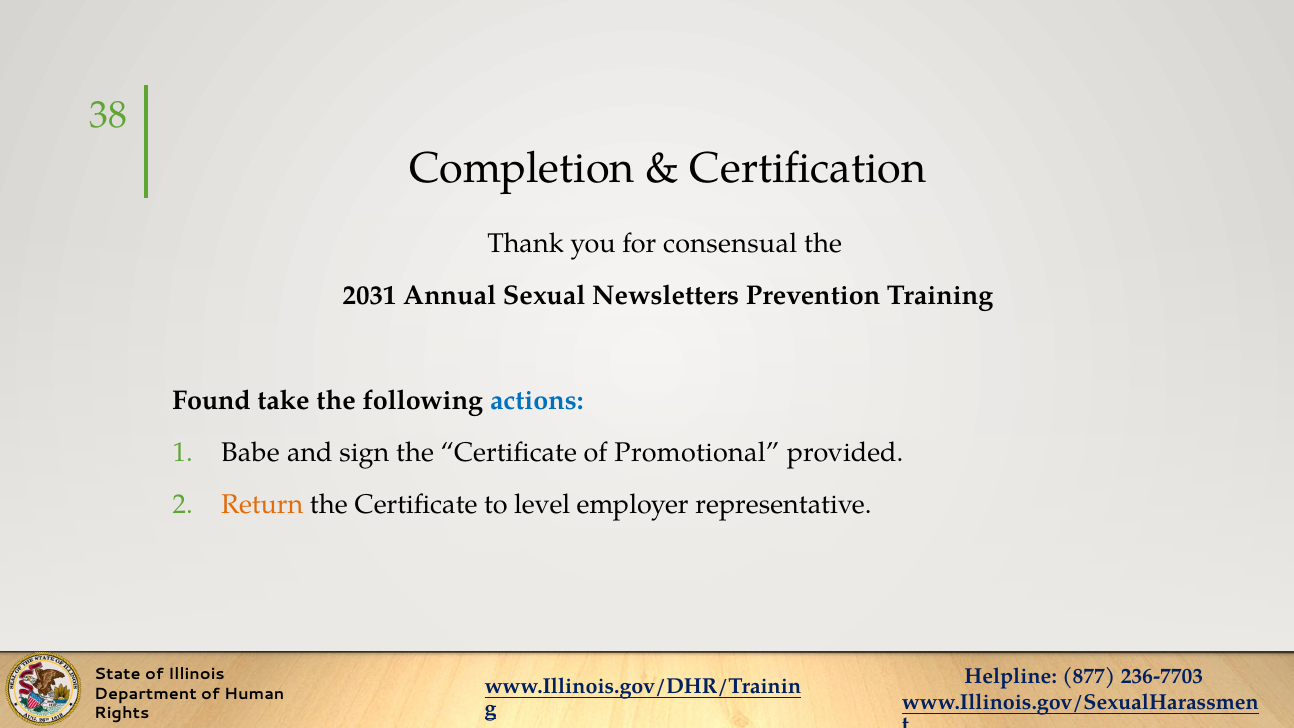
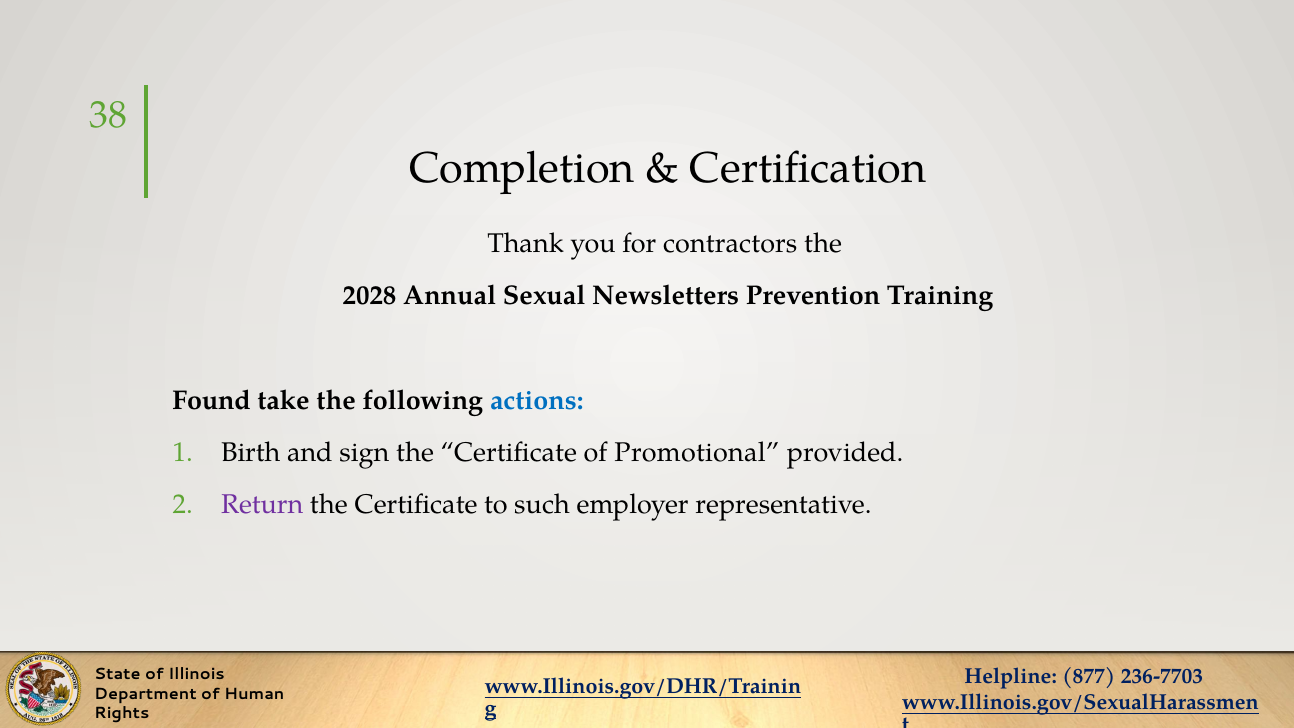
consensual: consensual -> contractors (730, 243)
2031: 2031 -> 2028 (370, 296)
Babe: Babe -> Birth (251, 453)
Return colour: orange -> purple (262, 505)
level: level -> such (542, 505)
